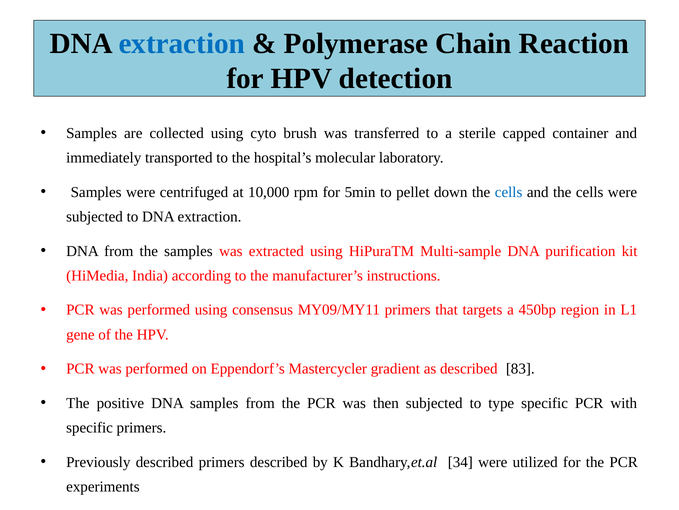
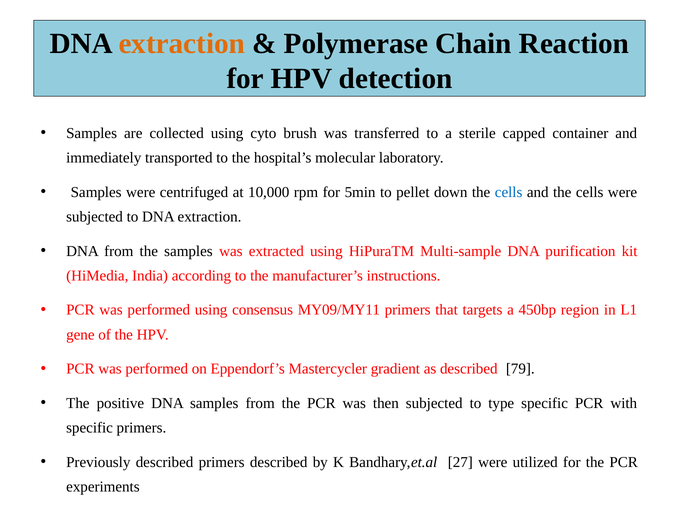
extraction colour: blue -> orange (182, 43)
83: 83 -> 79 (520, 368)
34: 34 -> 27 (460, 461)
